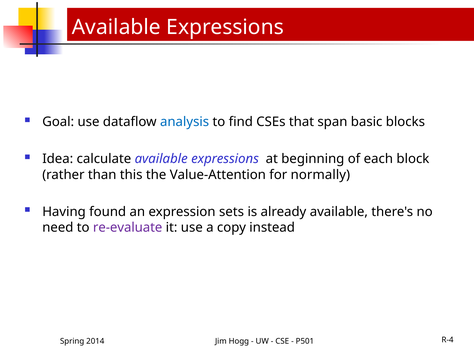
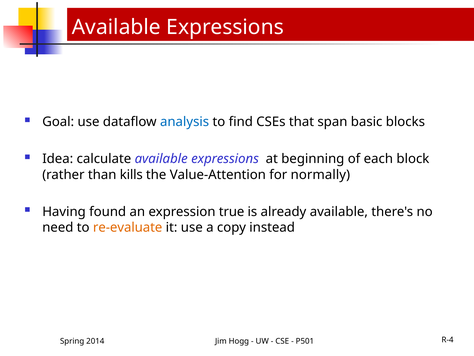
this: this -> kills (131, 174)
sets: sets -> true (232, 211)
re-evaluate colour: purple -> orange (128, 227)
